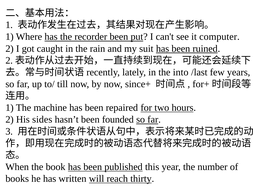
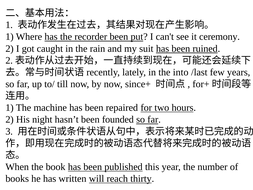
computer: computer -> ceremony (220, 37)
sides: sides -> night (42, 119)
